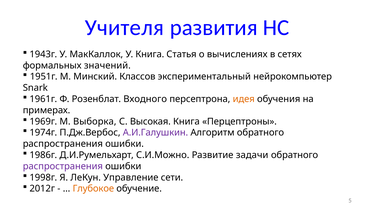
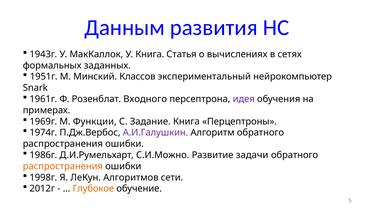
Учителя: Учителя -> Данным (125, 28)
значений: значений -> заданных (107, 66)
идея colour: orange -> purple (244, 99)
Выборка: Выборка -> Функции (95, 122)
Высокая: Высокая -> Задание (150, 122)
распространения colour: purple -> orange (63, 167)
Управление: Управление -> Алгоритмов (131, 178)
